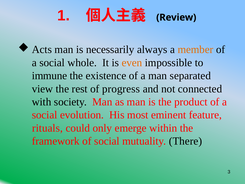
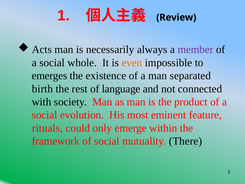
member colour: orange -> purple (195, 49)
immune: immune -> emerges (49, 76)
view: view -> birth (42, 89)
progress: progress -> language (121, 89)
